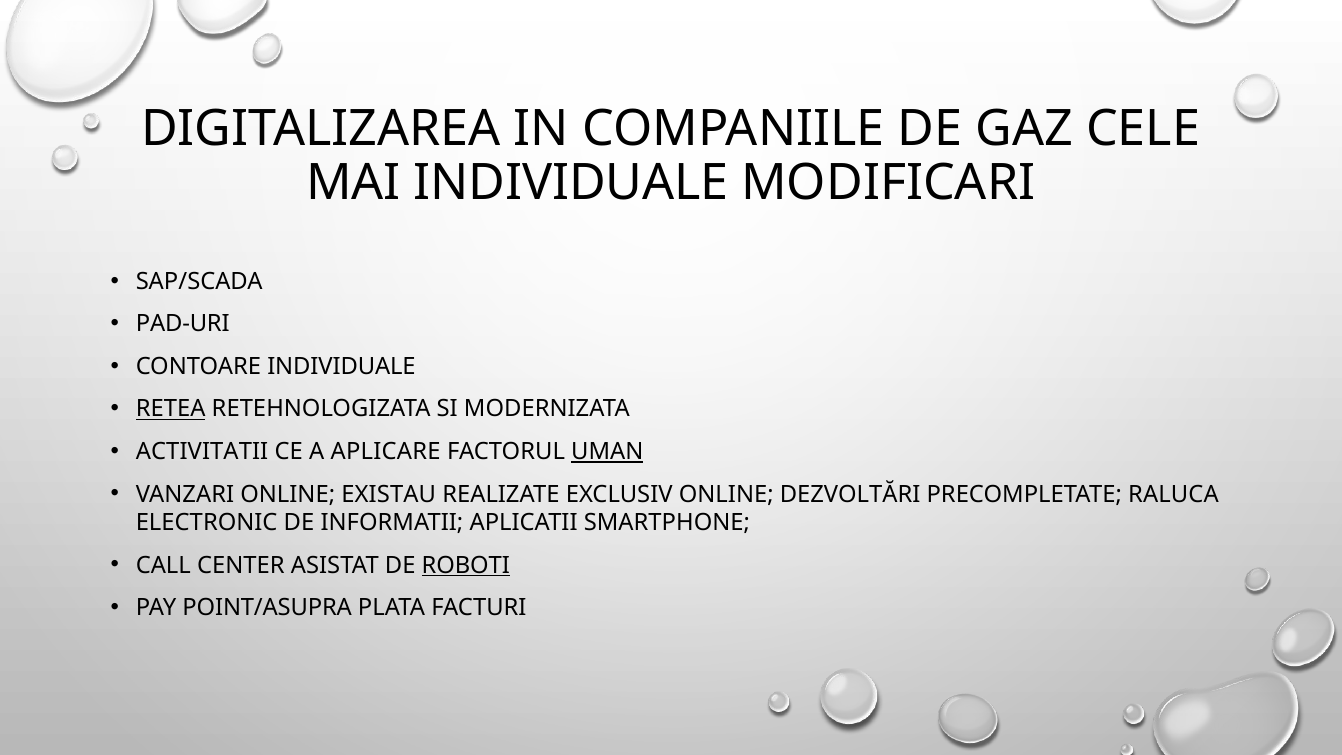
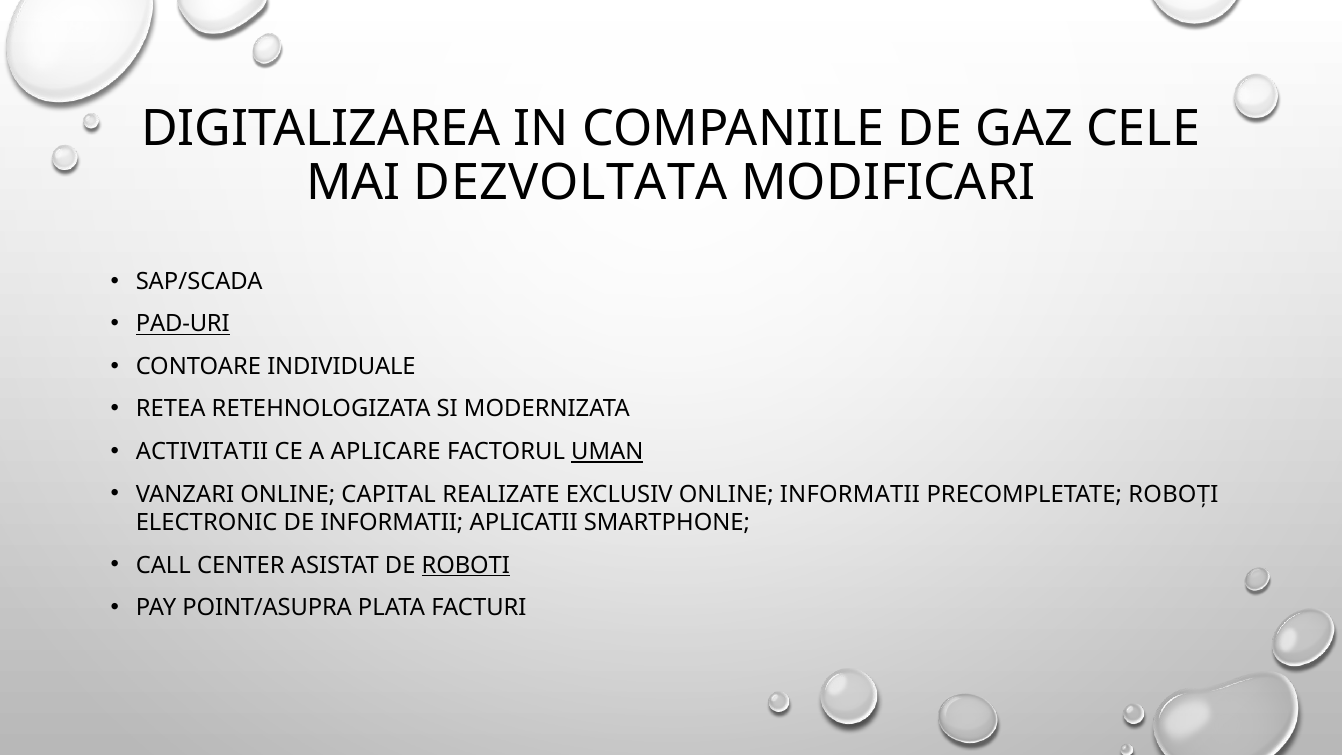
MAI INDIVIDUALE: INDIVIDUALE -> DEZVOLTATA (571, 183)
PAD-URI underline: none -> present (183, 324)
RETEA underline: present -> none (171, 409)
EXISTAU: EXISTAU -> CAPITAL (389, 494)
ONLINE DEZVOLTĂRI: DEZVOLTĂRI -> INFORMATII (850, 494)
RALUCA: RALUCA -> ROBOȚI (1173, 494)
